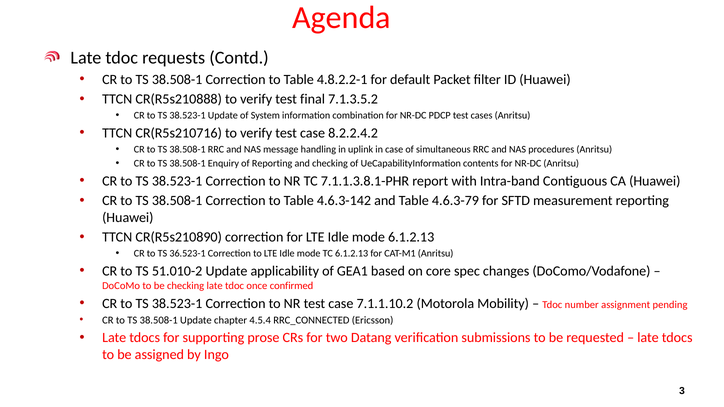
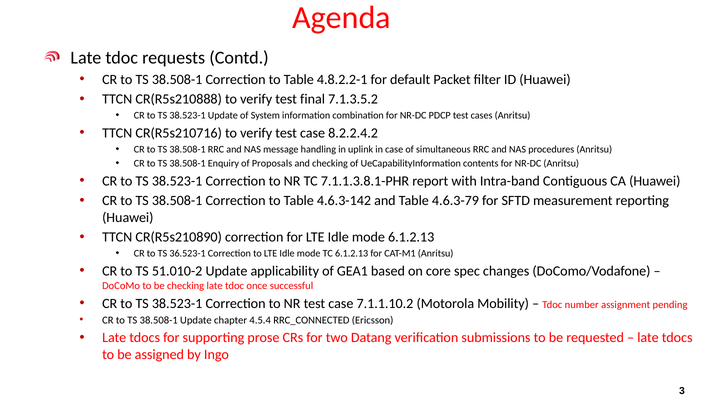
of Reporting: Reporting -> Proposals (272, 163)
confirmed: confirmed -> successful (291, 286)
